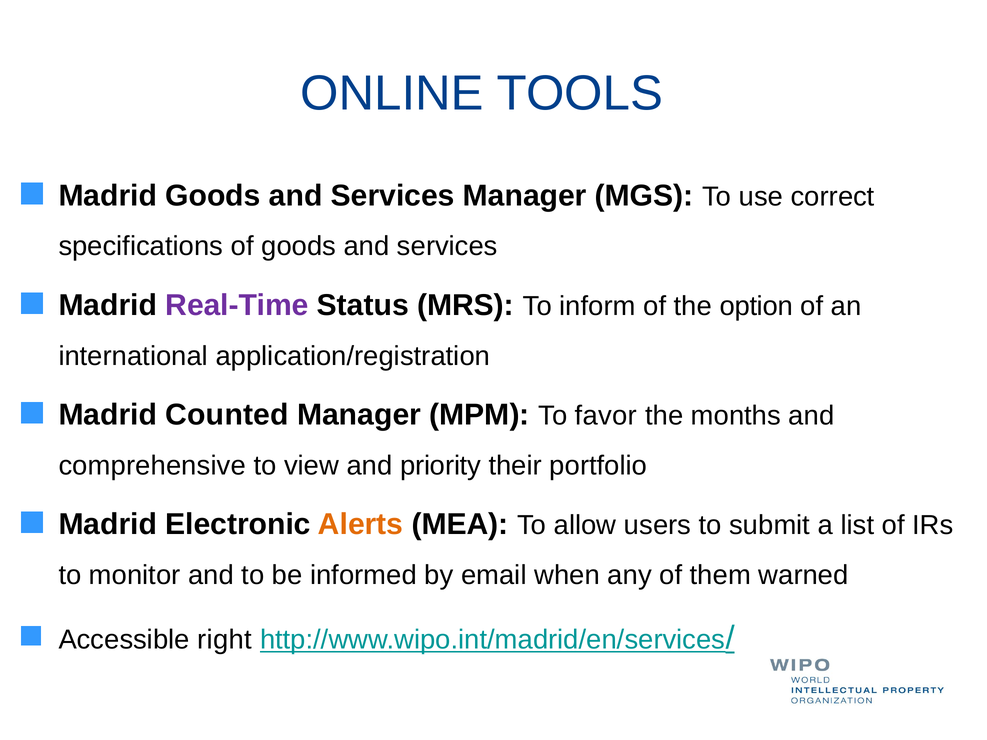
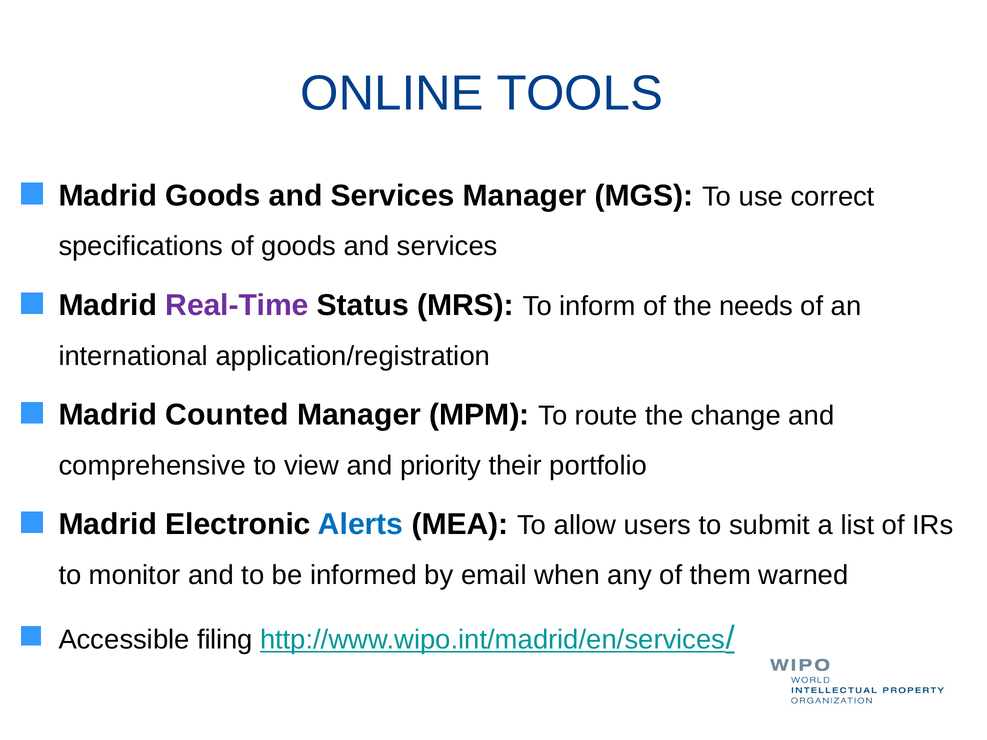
option: option -> needs (756, 306)
favor: favor -> route (606, 416)
months: months -> change (736, 416)
Alerts colour: orange -> blue (361, 525)
right: right -> filing (225, 640)
